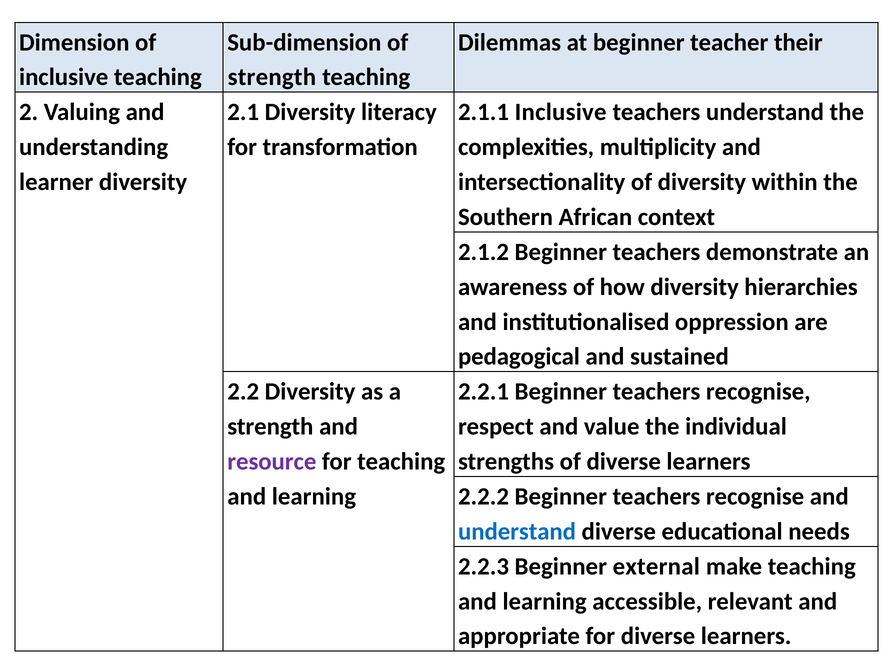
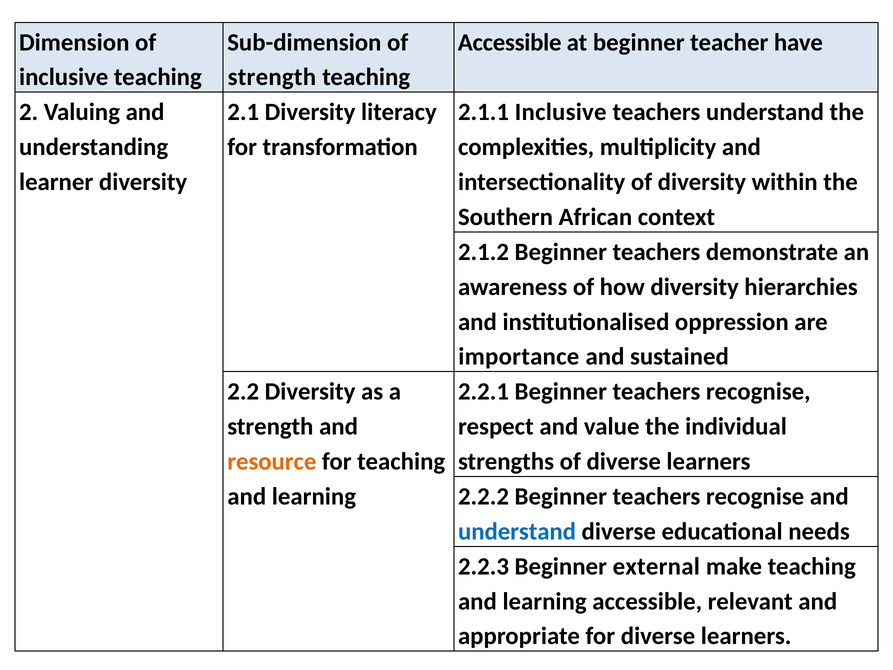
Dilemmas: Dilemmas -> Accessible (510, 42)
their: their -> have (798, 42)
pedagogical: pedagogical -> importance (519, 357)
resource colour: purple -> orange (272, 461)
